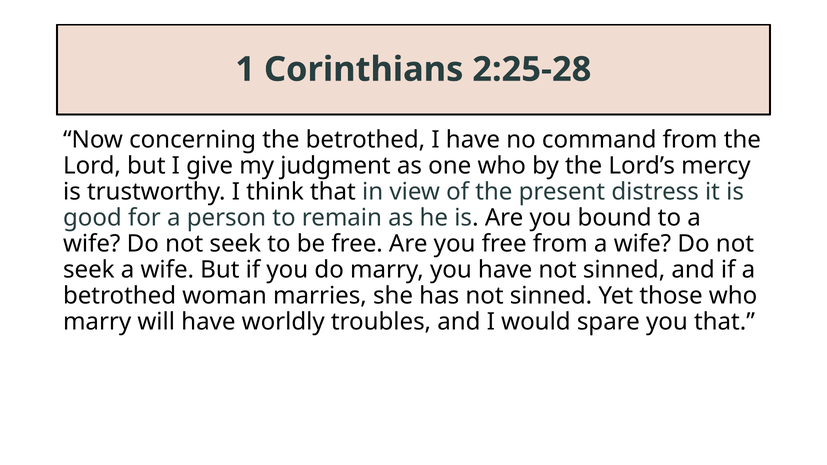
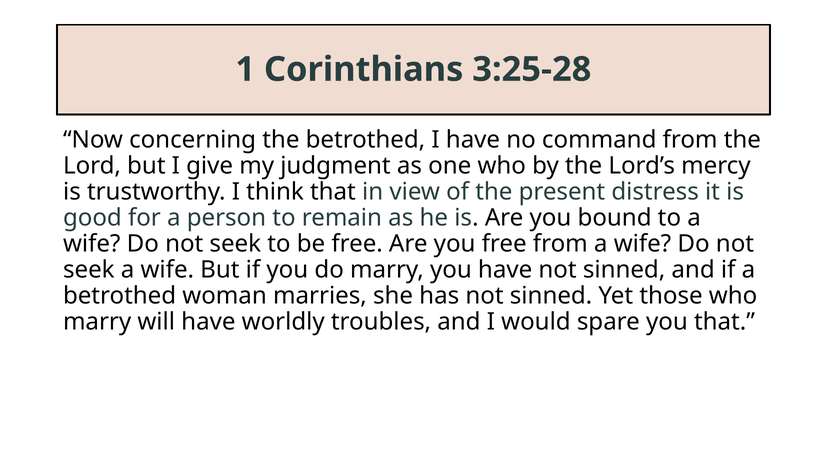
2:25-28: 2:25-28 -> 3:25-28 (532, 69)
